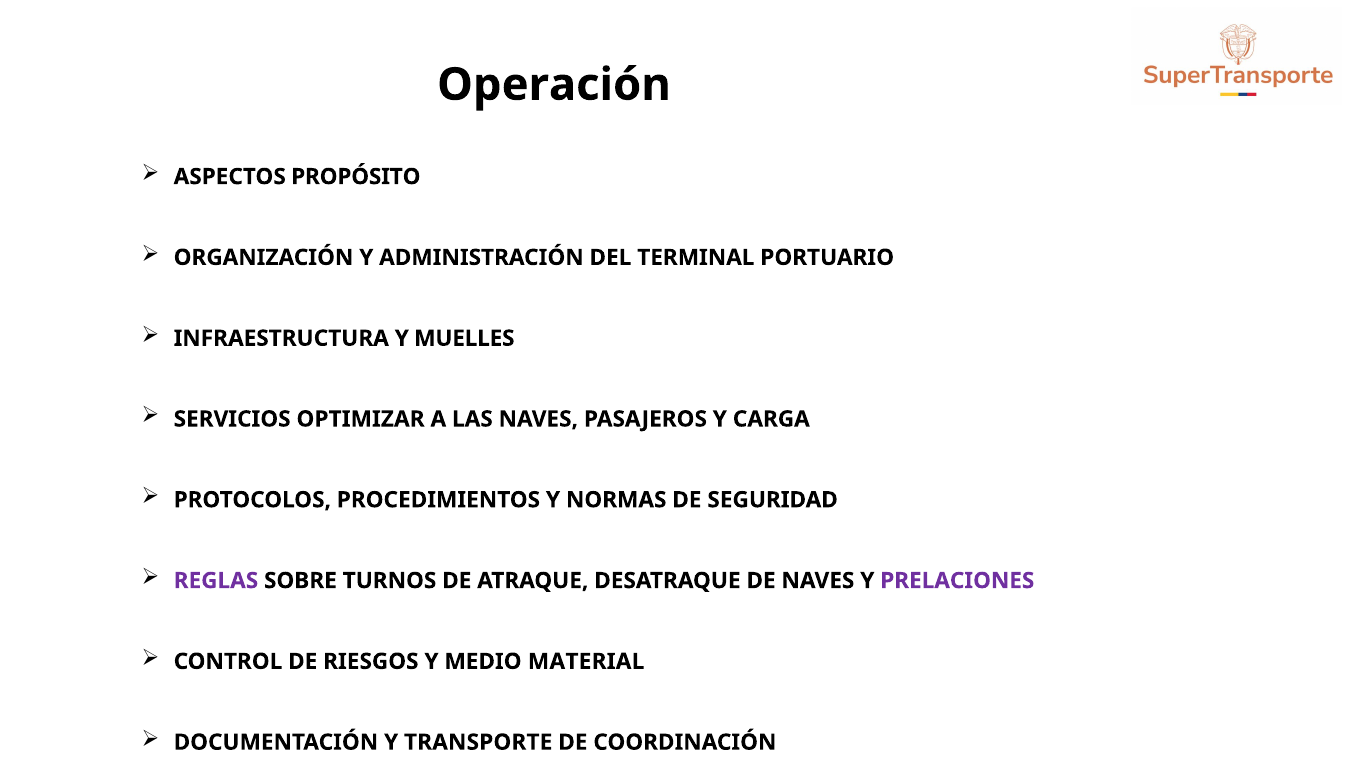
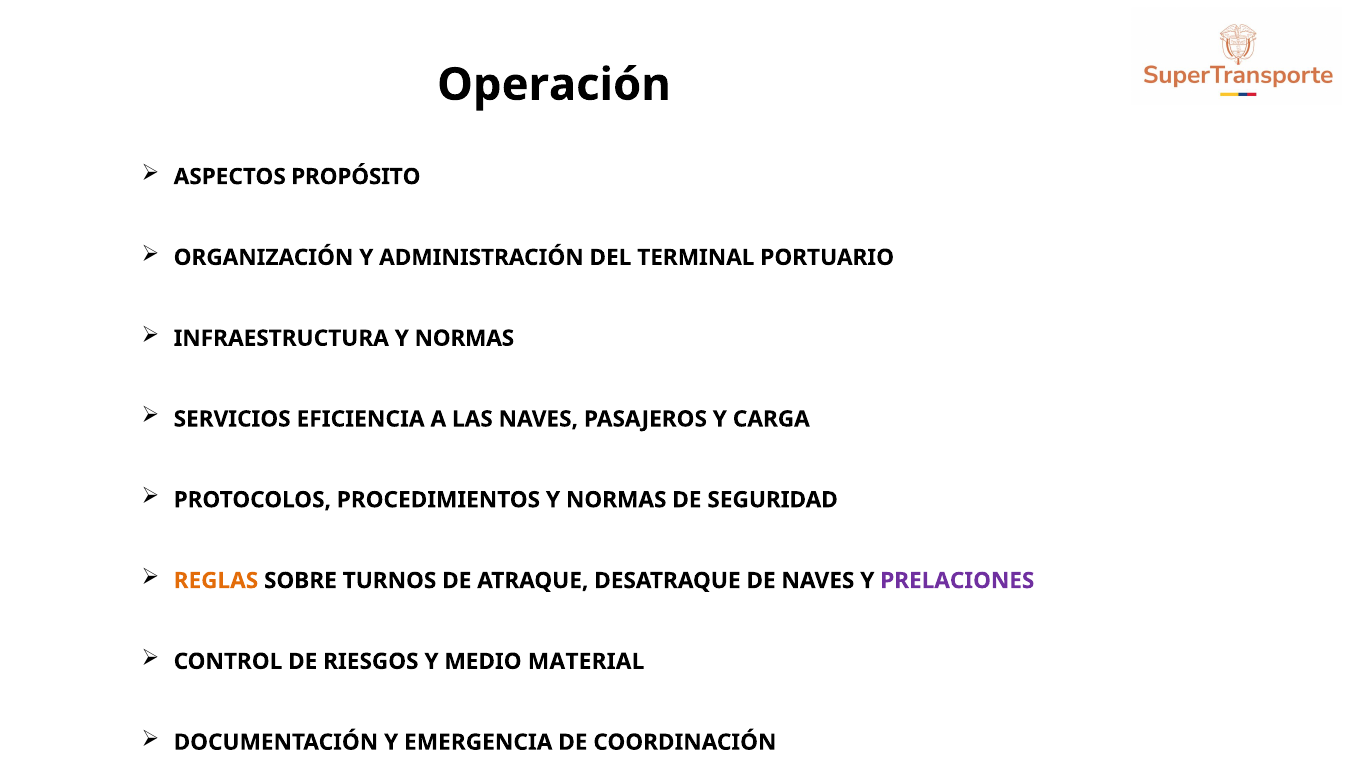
INFRAESTRUCTURA Y MUELLES: MUELLES -> NORMAS (464, 339)
OPTIMIZAR: OPTIMIZAR -> EFICIENCIA (361, 419)
REGLAS colour: purple -> orange (216, 581)
TRANSPORTE: TRANSPORTE -> EMERGENCIA (478, 743)
